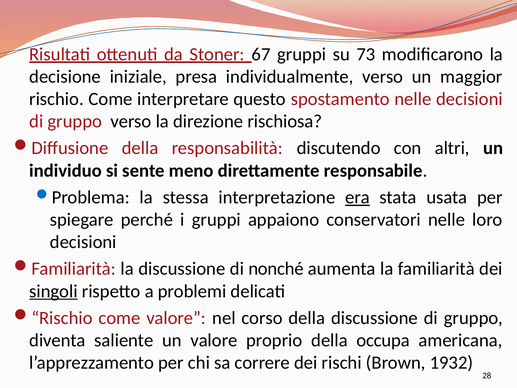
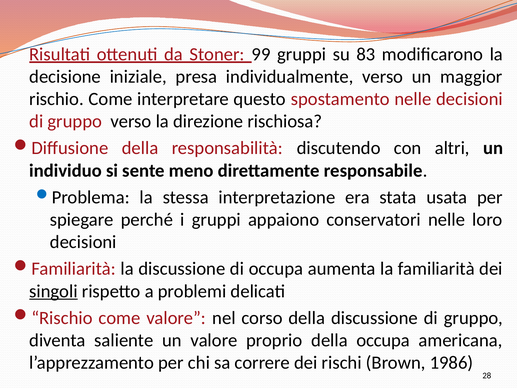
67: 67 -> 99 (261, 54)
73: 73 -> 83 (366, 54)
era underline: present -> none (357, 197)
di nonché: nonché -> occupa (276, 269)
1932: 1932 -> 1986 (451, 363)
